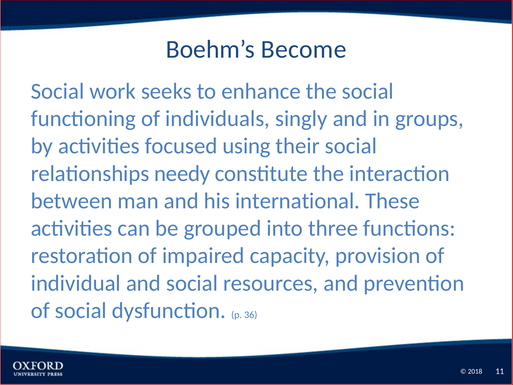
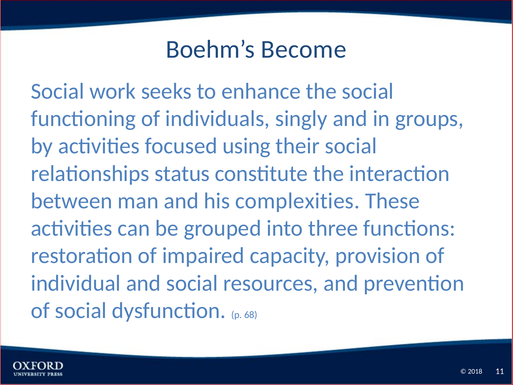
needy: needy -> status (182, 173)
international: international -> complexities (297, 201)
36: 36 -> 68 (251, 315)
